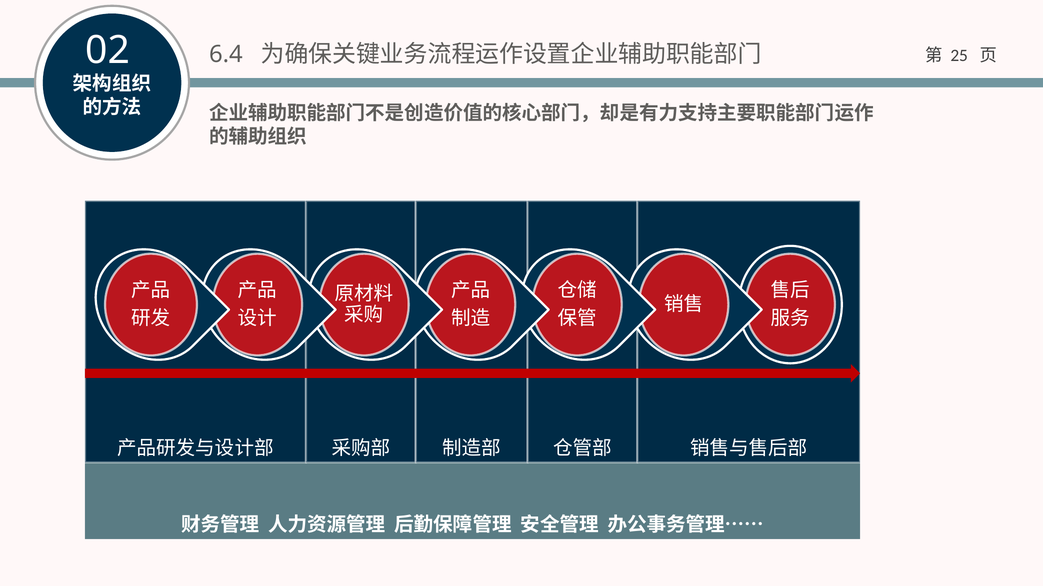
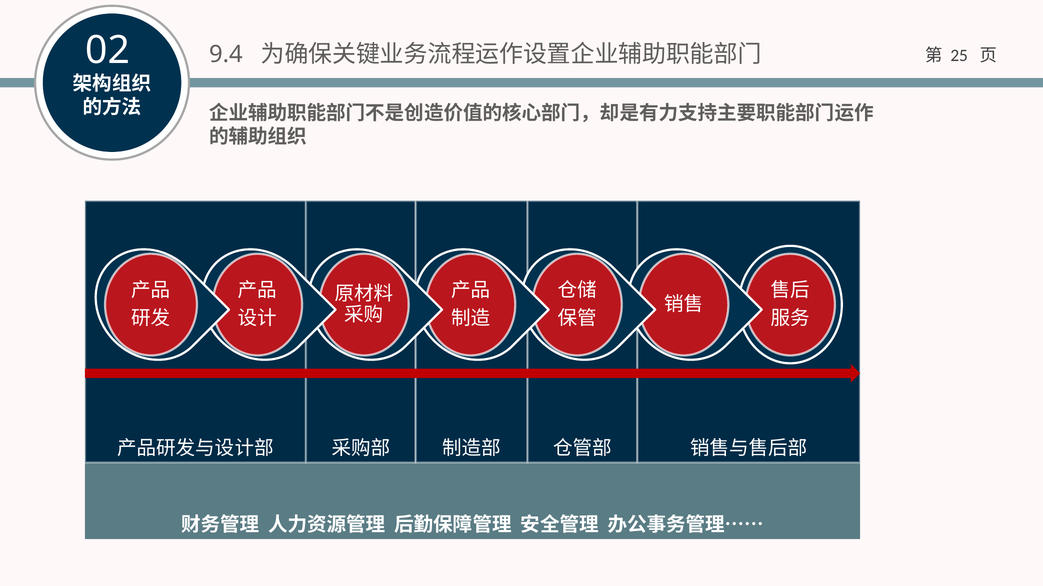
6.4: 6.4 -> 9.4 (226, 54)
